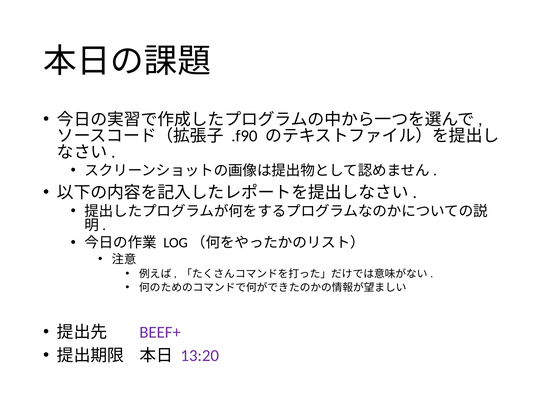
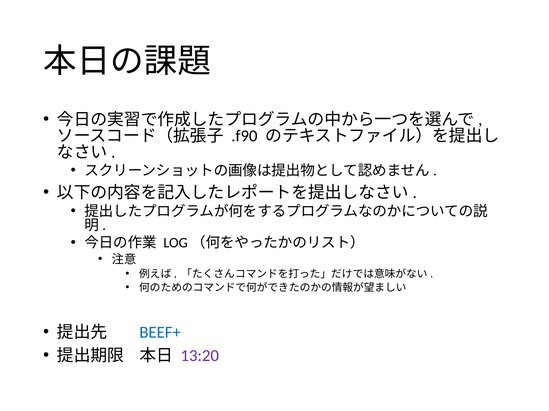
BEEF+ colour: purple -> blue (160, 333)
